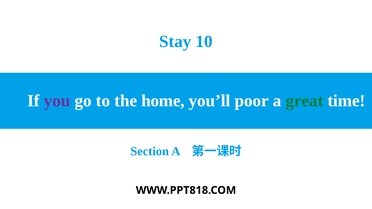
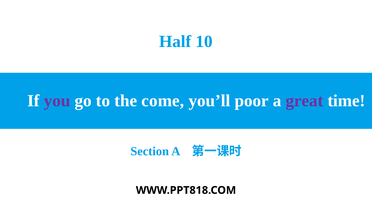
Stay: Stay -> Half (175, 42)
home: home -> come (163, 101)
great colour: green -> purple (305, 101)
